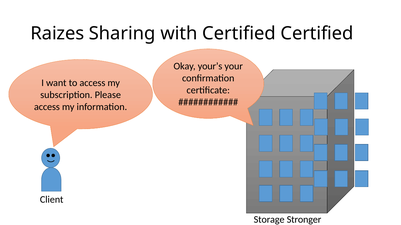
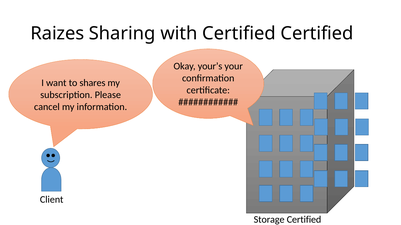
to access: access -> shares (92, 83)
access: access -> cancel (47, 107)
Storage Stronger: Stronger -> Certified (304, 220)
